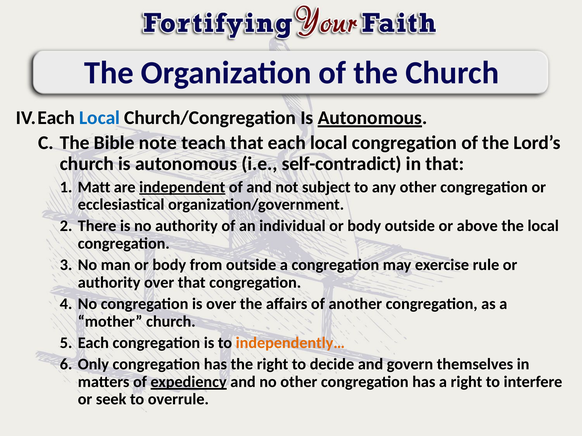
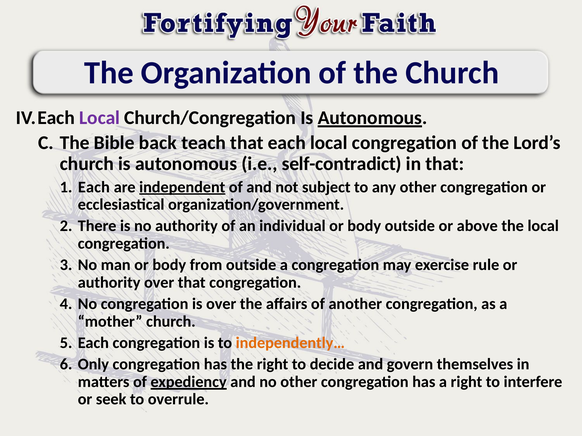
Local colour: blue -> purple (100, 118)
note: note -> back (158, 143)
Matt: Matt -> Each (94, 187)
